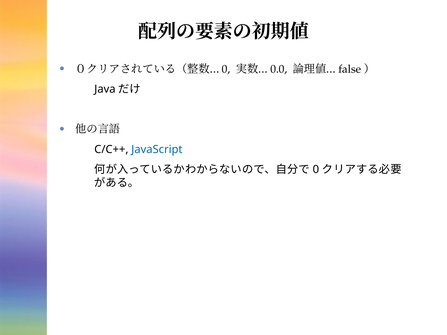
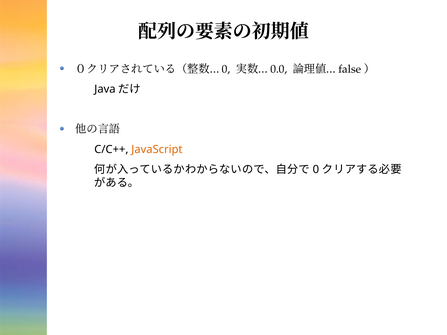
JavaScript colour: blue -> orange (157, 150)
